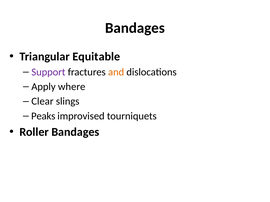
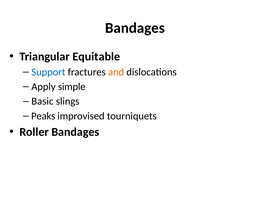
Support colour: purple -> blue (48, 72)
where: where -> simple (72, 87)
Clear: Clear -> Basic (42, 102)
